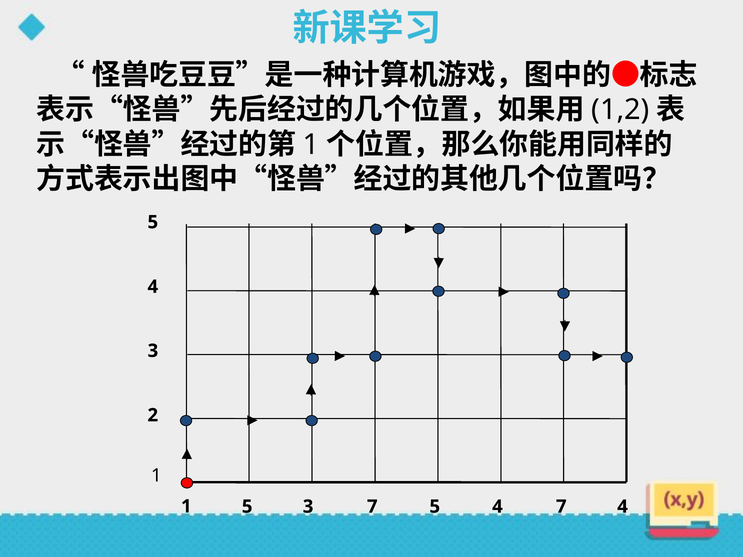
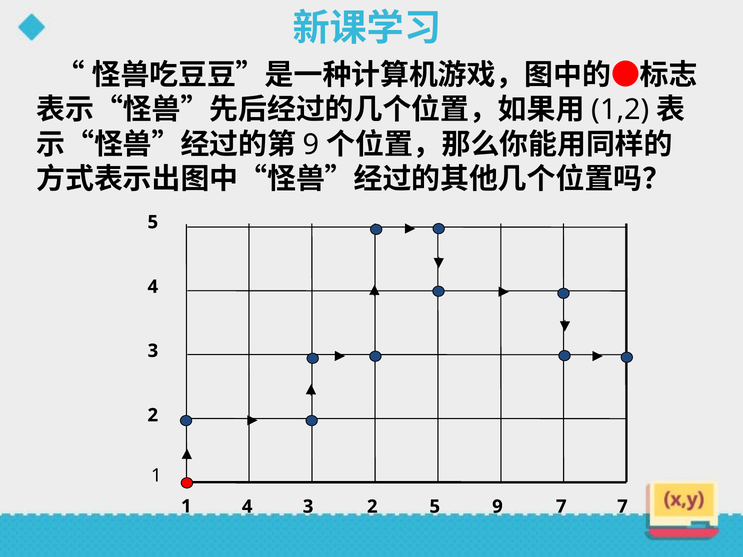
1: 1 -> 9 (311, 145)
1 5: 5 -> 4 (247, 507)
3 7: 7 -> 2 (372, 507)
5 4: 4 -> 9 (497, 507)
7 4: 4 -> 7 (623, 507)
